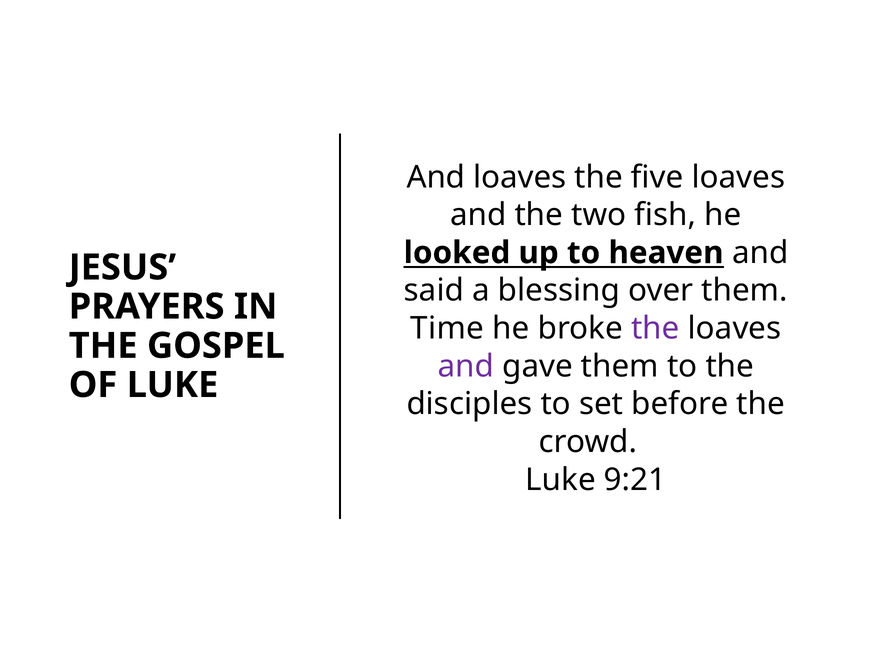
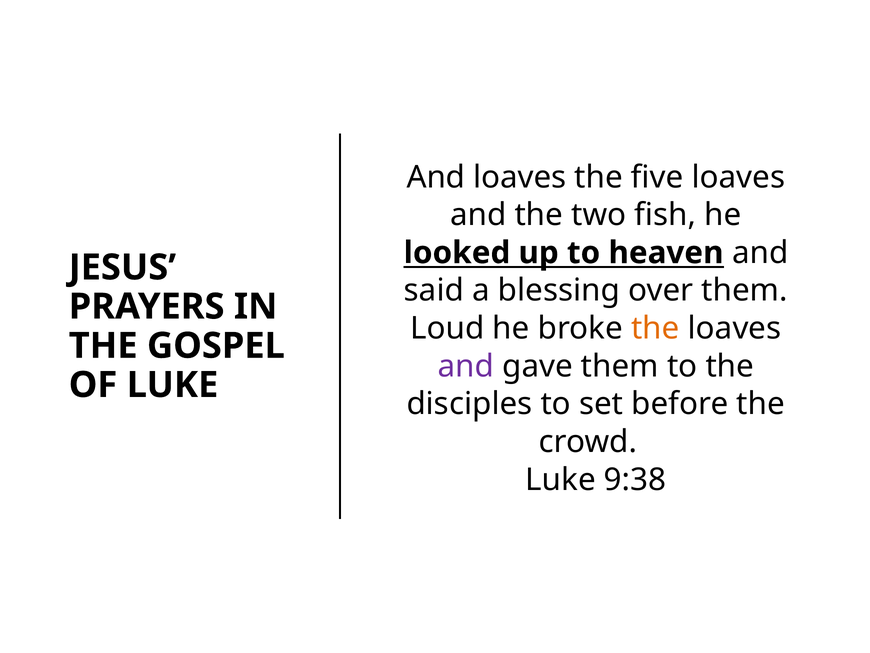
Time: Time -> Loud (447, 328)
the colour: purple -> orange (655, 328)
9:21: 9:21 -> 9:38 (635, 479)
